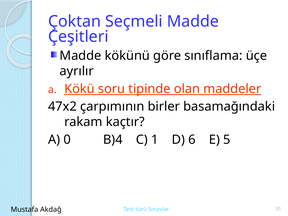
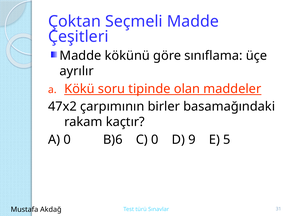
B)4: B)4 -> B)6 (113, 140)
C 1: 1 -> 0 (155, 140)
6: 6 -> 9 (192, 140)
